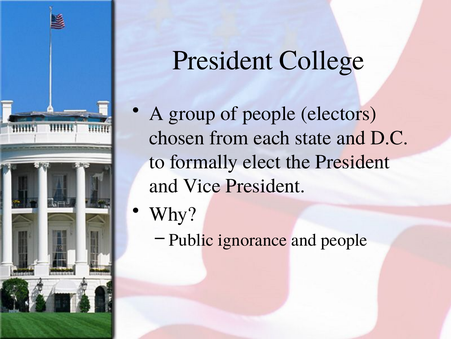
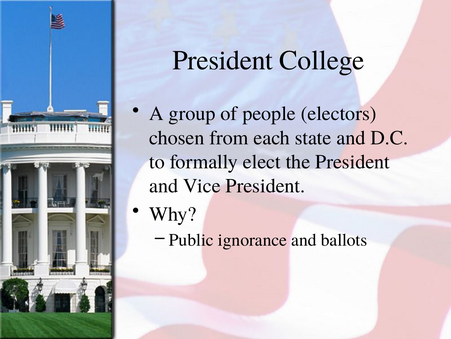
and people: people -> ballots (344, 240)
